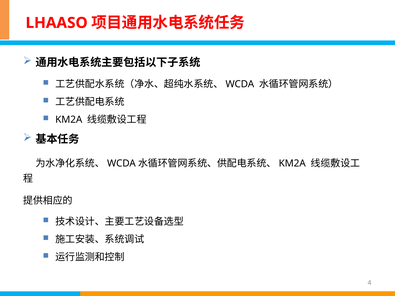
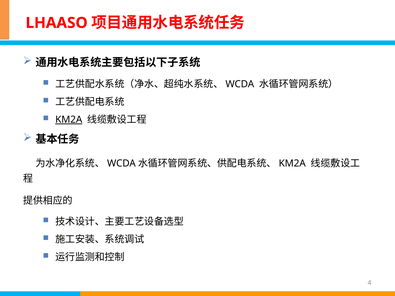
KM2A underline: none -> present (69, 120)
